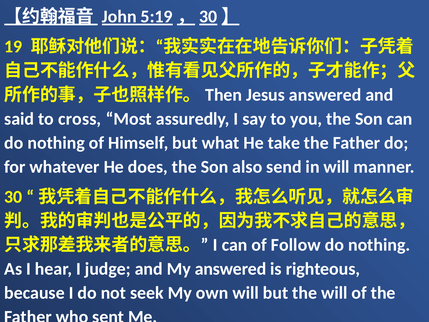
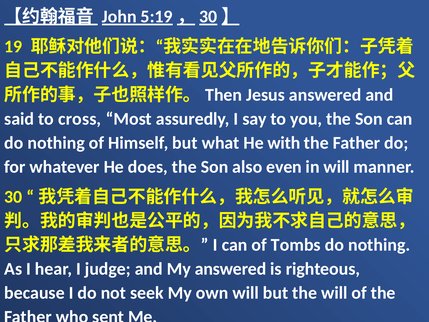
take: take -> with (284, 143)
send: send -> even (284, 167)
Follow: Follow -> Tombs (296, 245)
